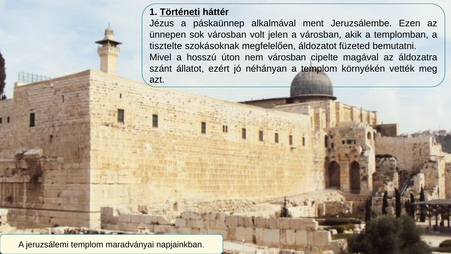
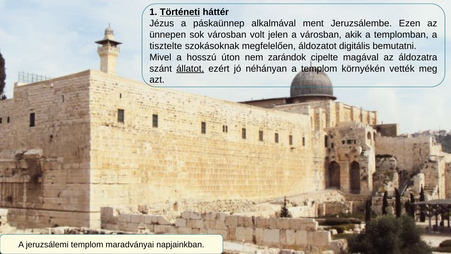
füzeted: füzeted -> digitális (355, 46)
nem városban: városban -> zarándok (287, 57)
állatot underline: none -> present (190, 68)
